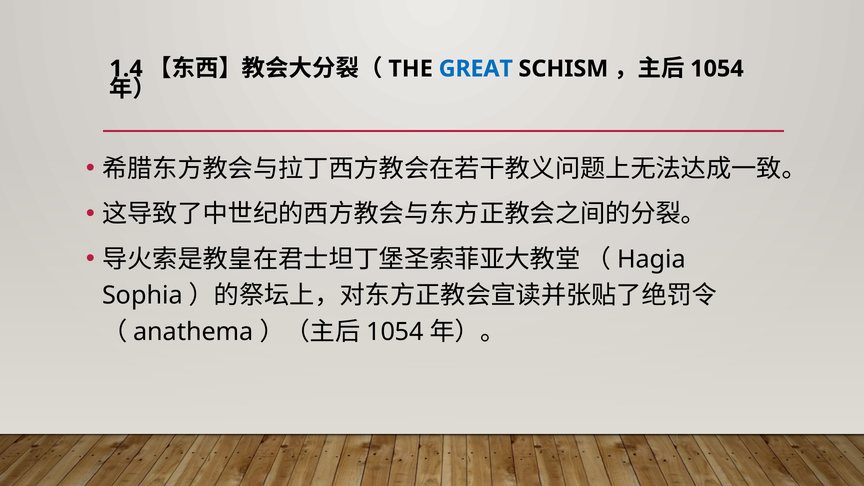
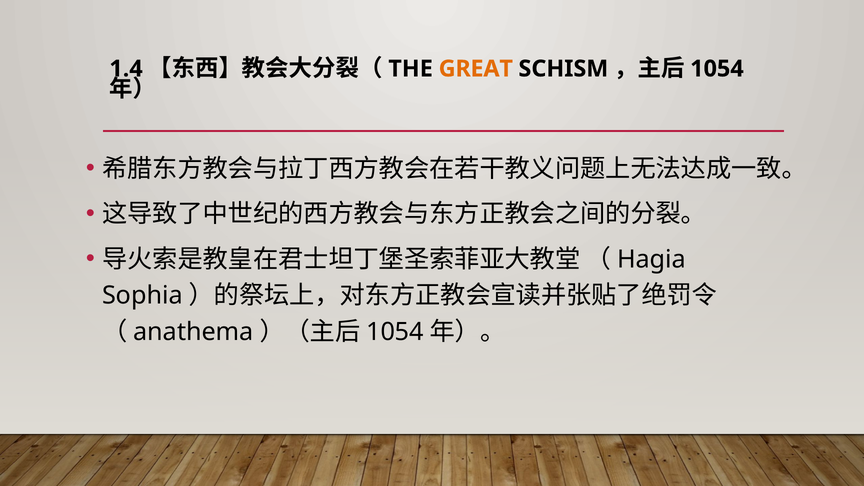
GREAT colour: blue -> orange (476, 69)
